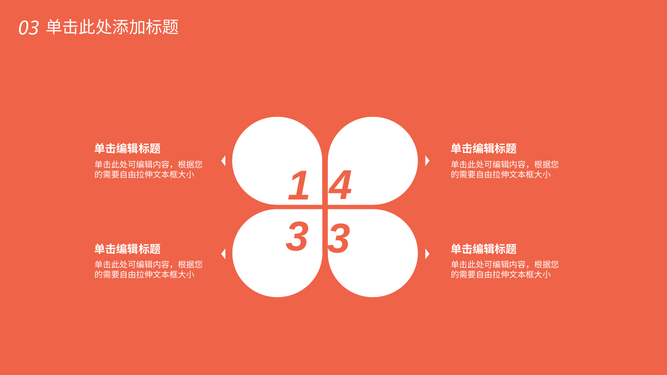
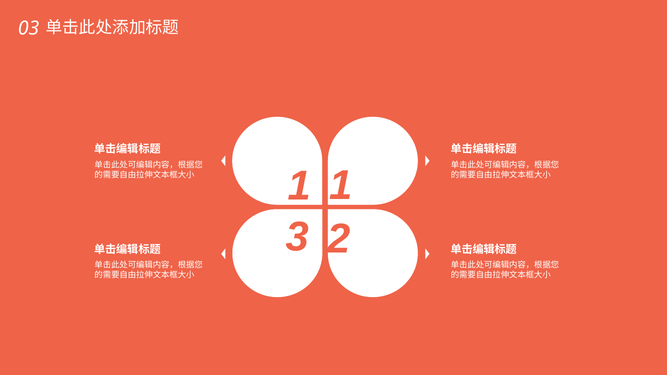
1 4: 4 -> 1 (341, 185)
3 3: 3 -> 2 (339, 239)
